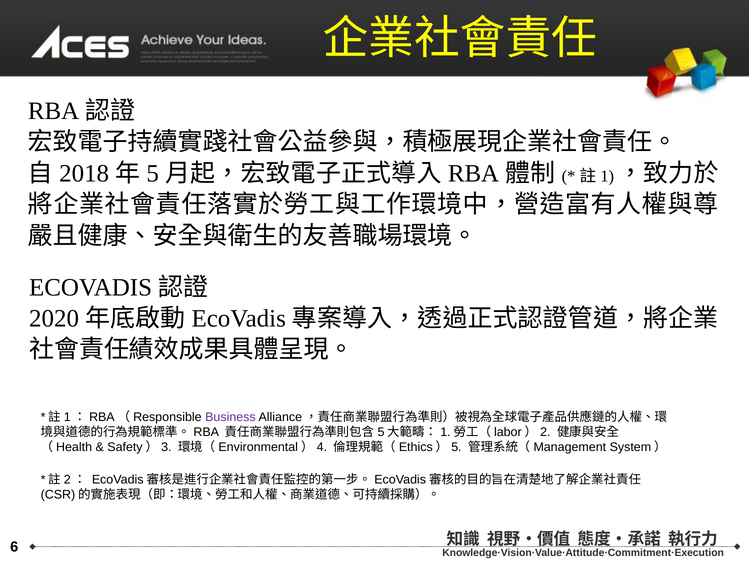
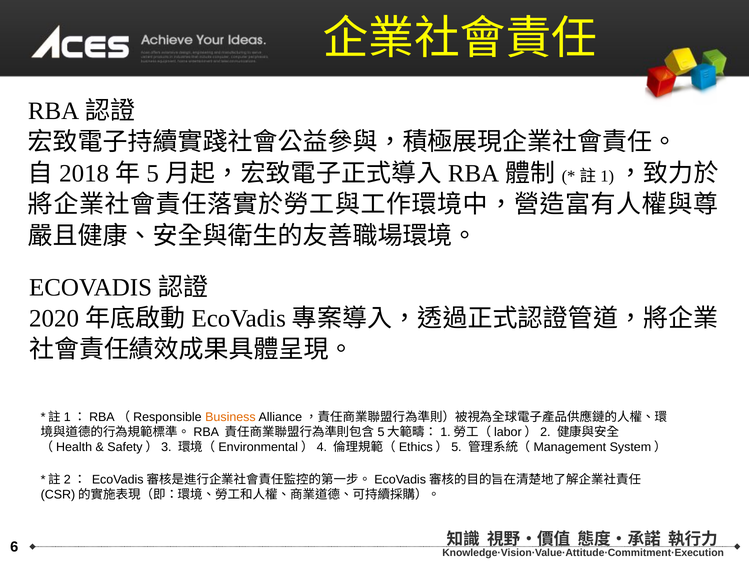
Business colour: purple -> orange (230, 417)
